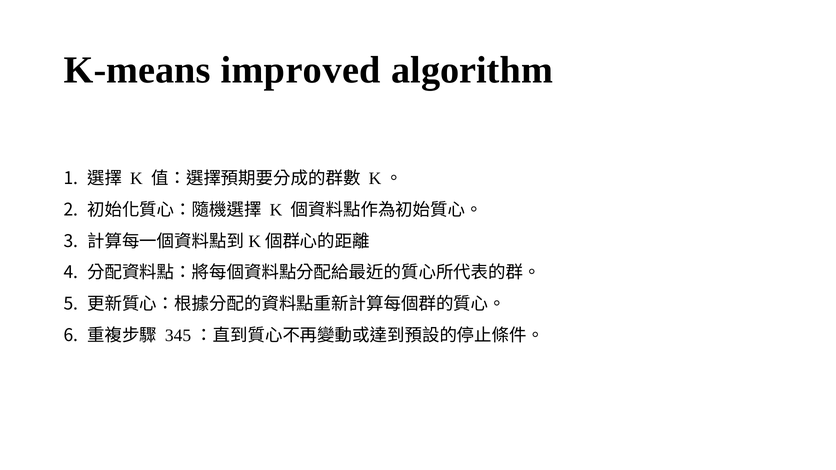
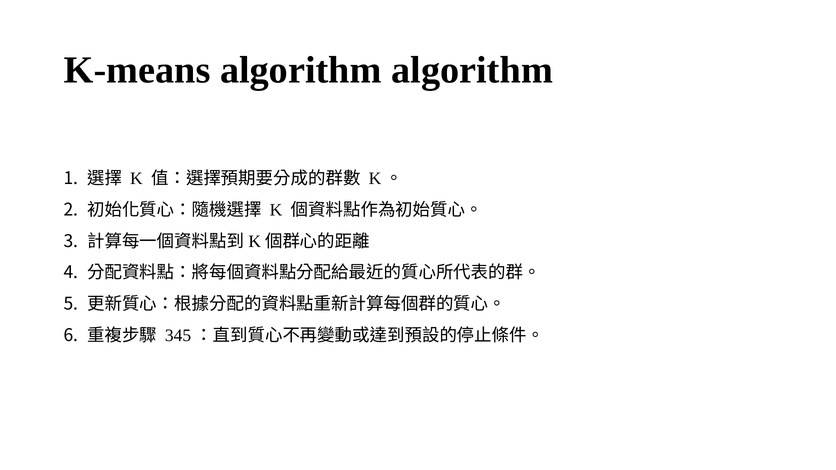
K-means improved: improved -> algorithm (301, 70)
